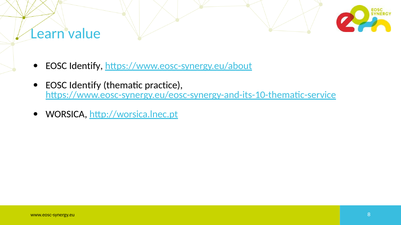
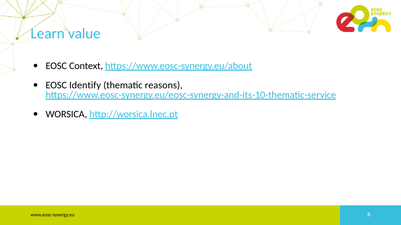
Identify: Identify -> Context (86, 66)
practice: practice -> reasons (164, 85)
